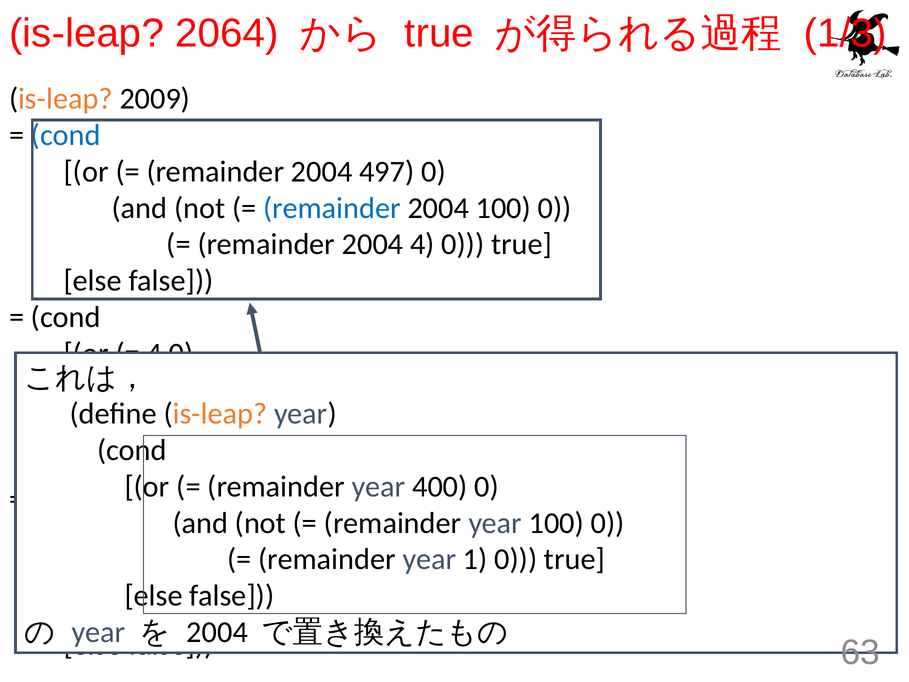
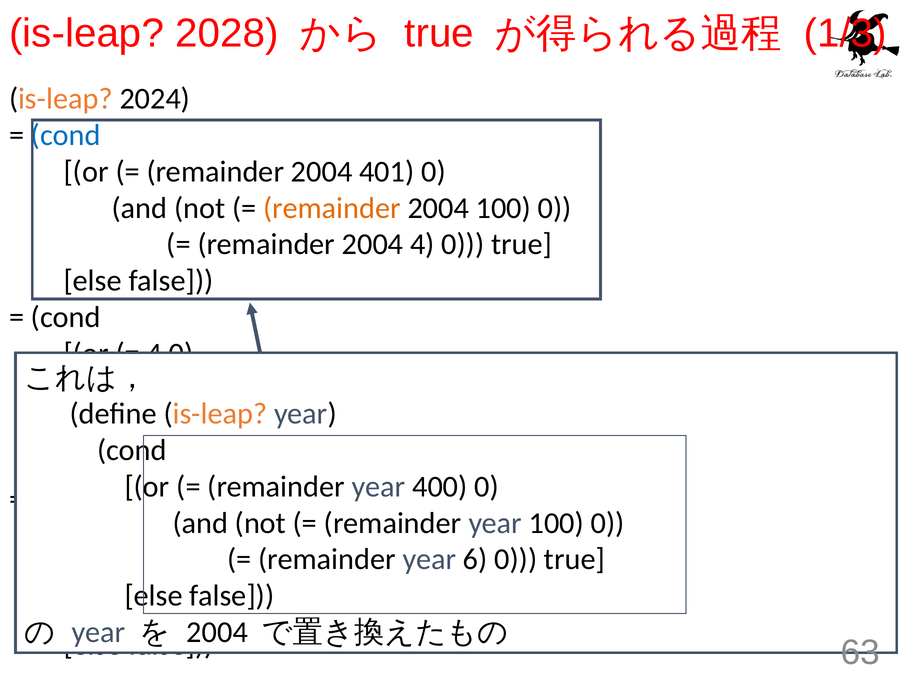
2064: 2064 -> 2028 (227, 33)
2009: 2009 -> 2024 (155, 99)
497: 497 -> 401 (387, 172)
remainder colour: blue -> orange (332, 208)
1: 1 -> 6 (475, 559)
